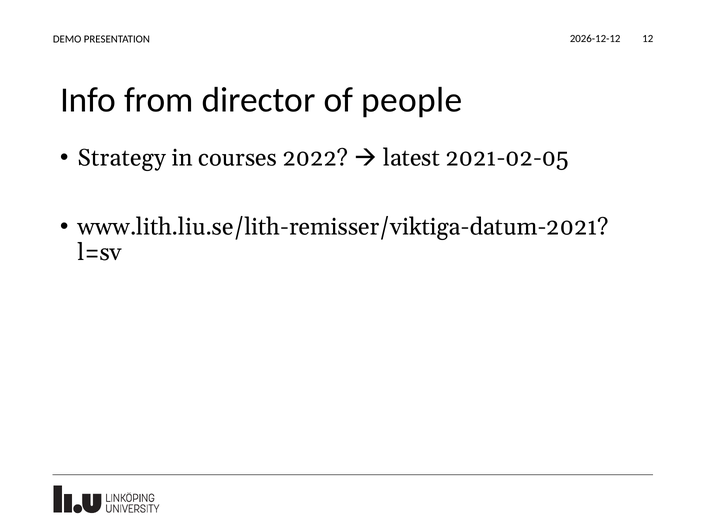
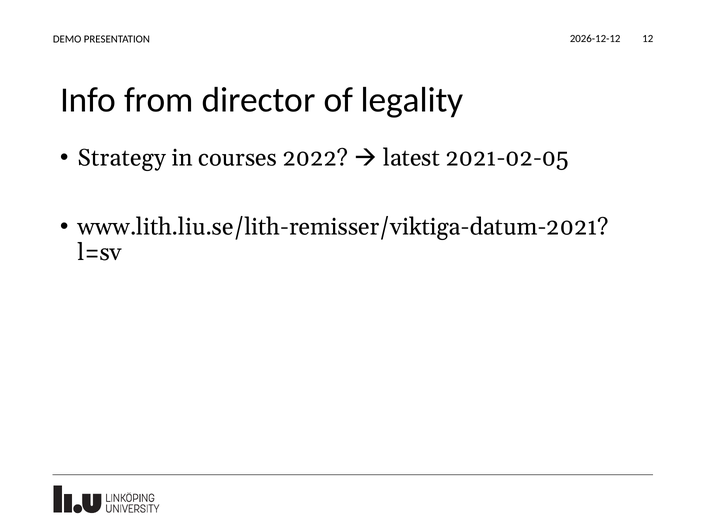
people: people -> legality (412, 100)
